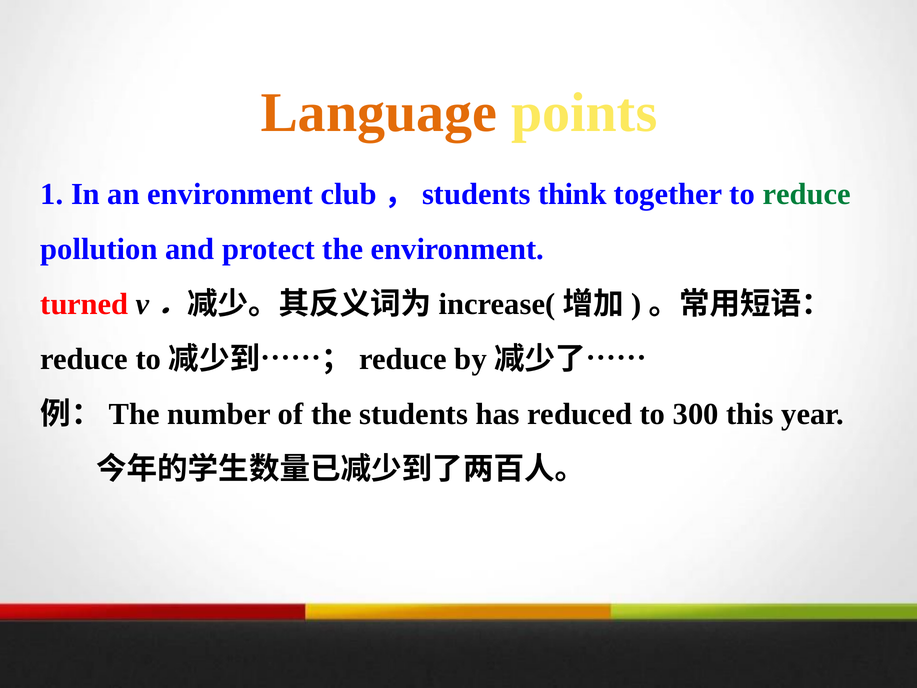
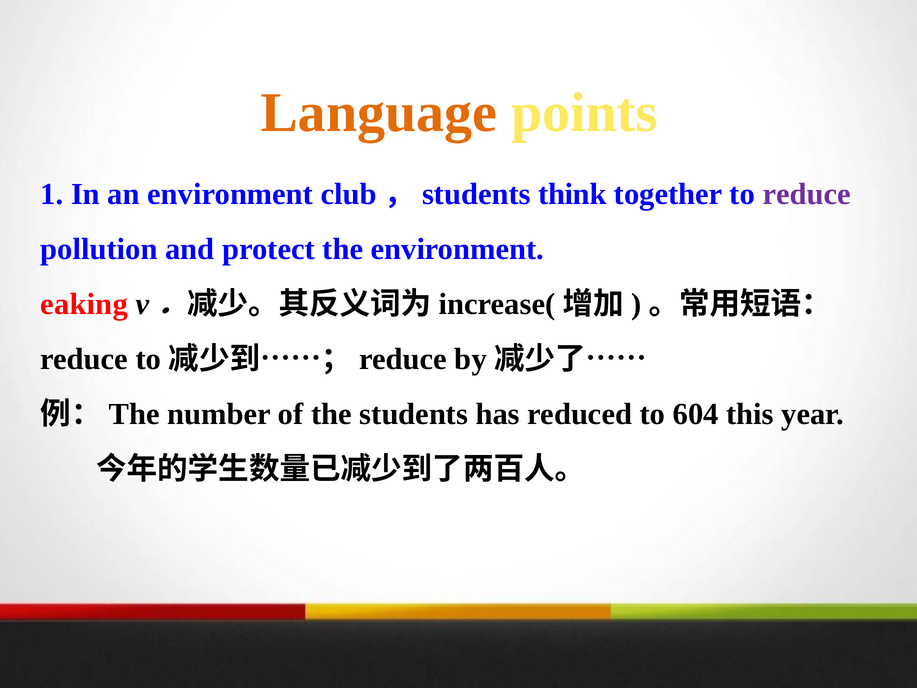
reduce colour: green -> purple (807, 194)
turned: turned -> eaking (84, 304)
300: 300 -> 604 (696, 414)
